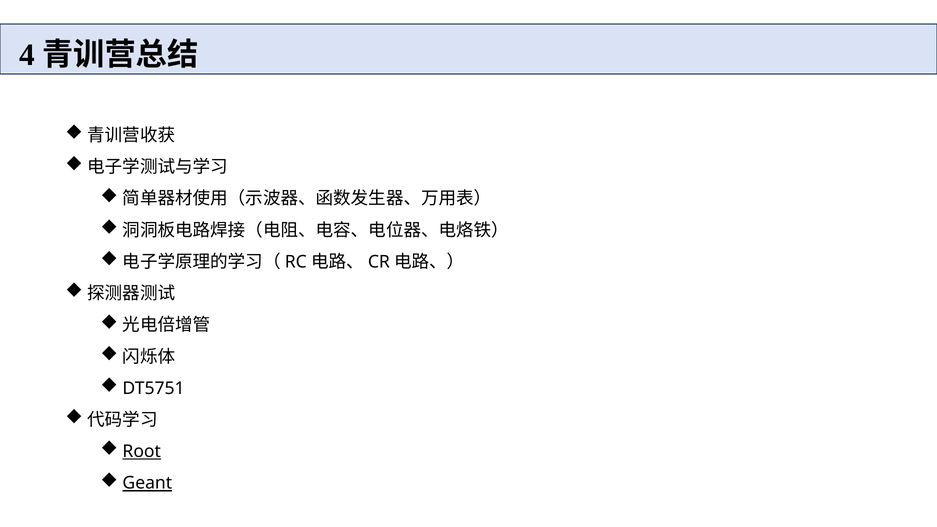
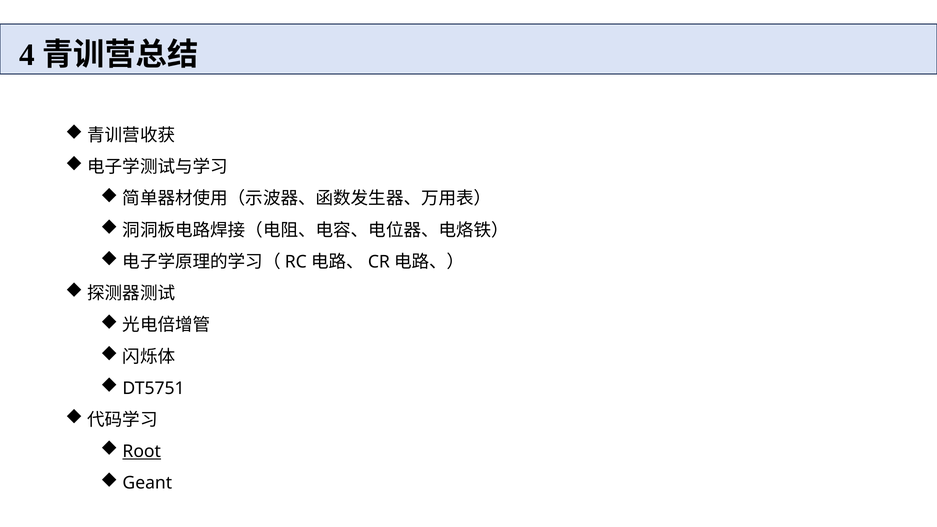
Geant underline: present -> none (147, 483)
